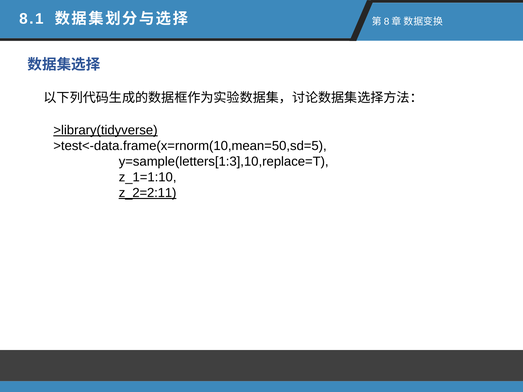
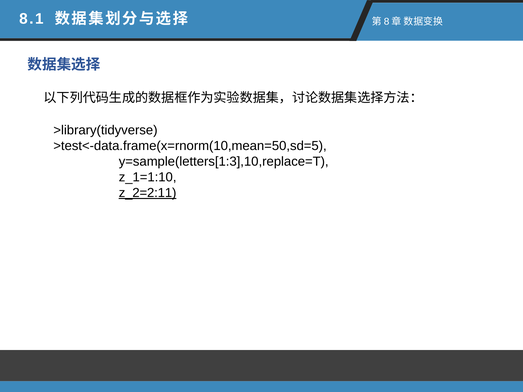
>library(tidyverse underline: present -> none (105, 130)
